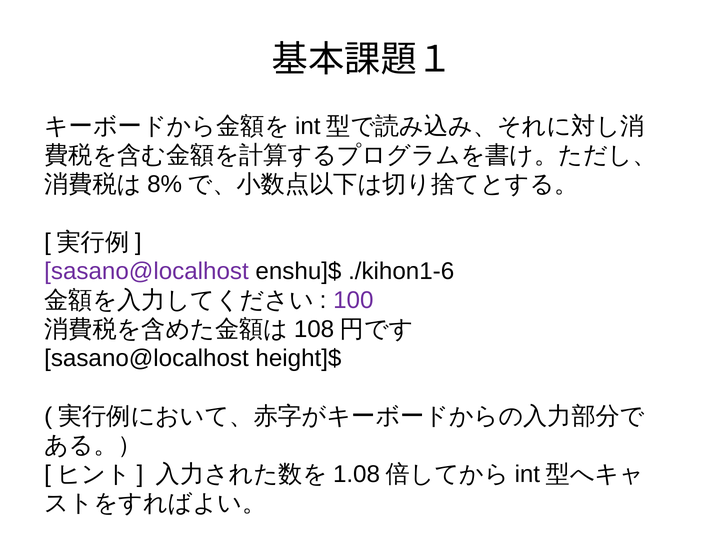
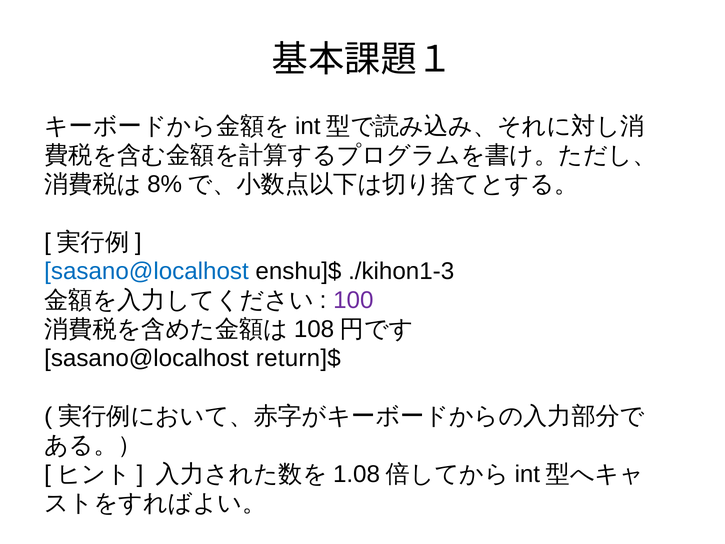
sasano@localhost colour: purple -> blue (147, 271)
./kihon1-6: ./kihon1-6 -> ./kihon1-3 (401, 271)
height]$: height]$ -> return]$ (298, 358)
